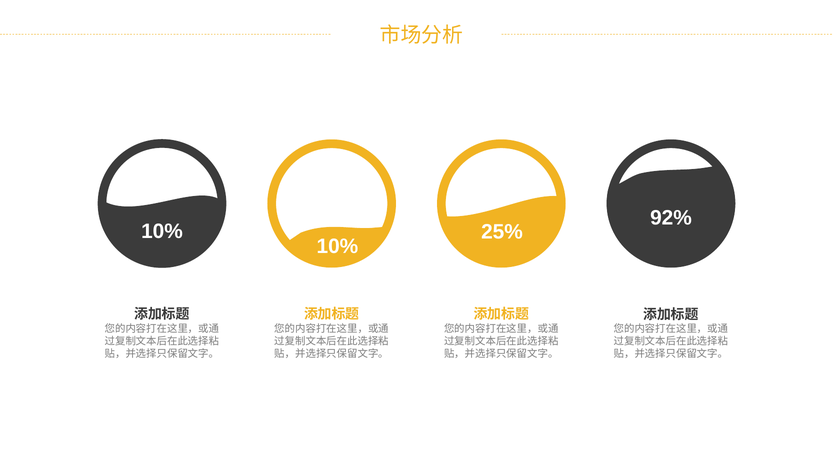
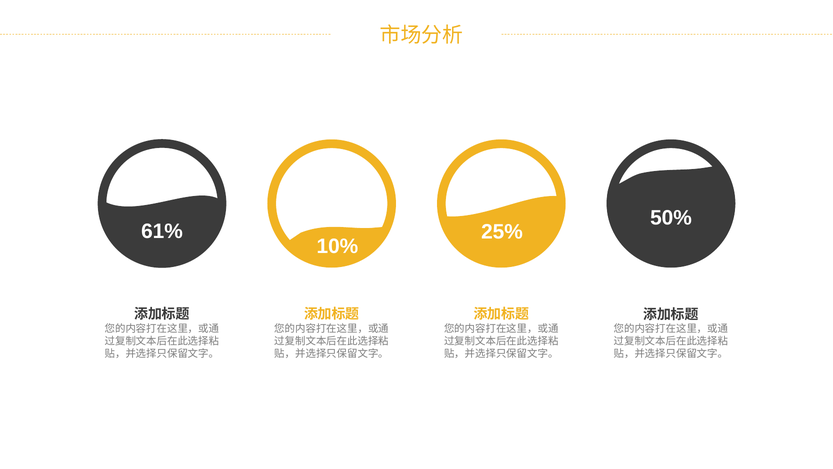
92%: 92% -> 50% (671, 218)
10%: 10% -> 61% (162, 231)
